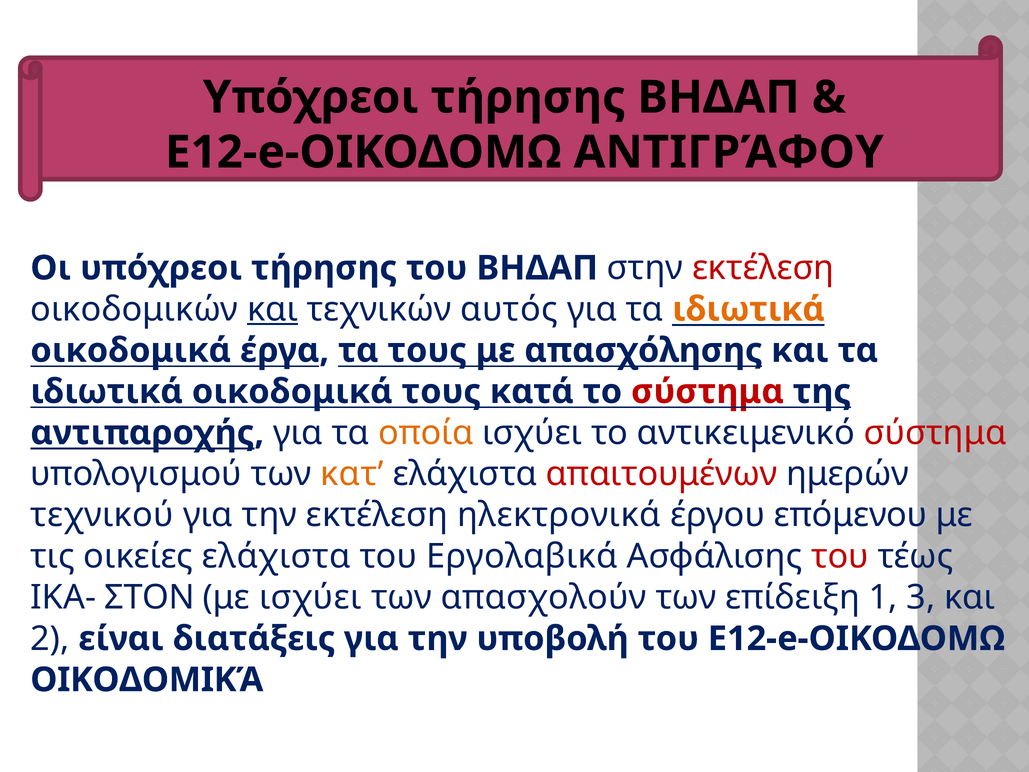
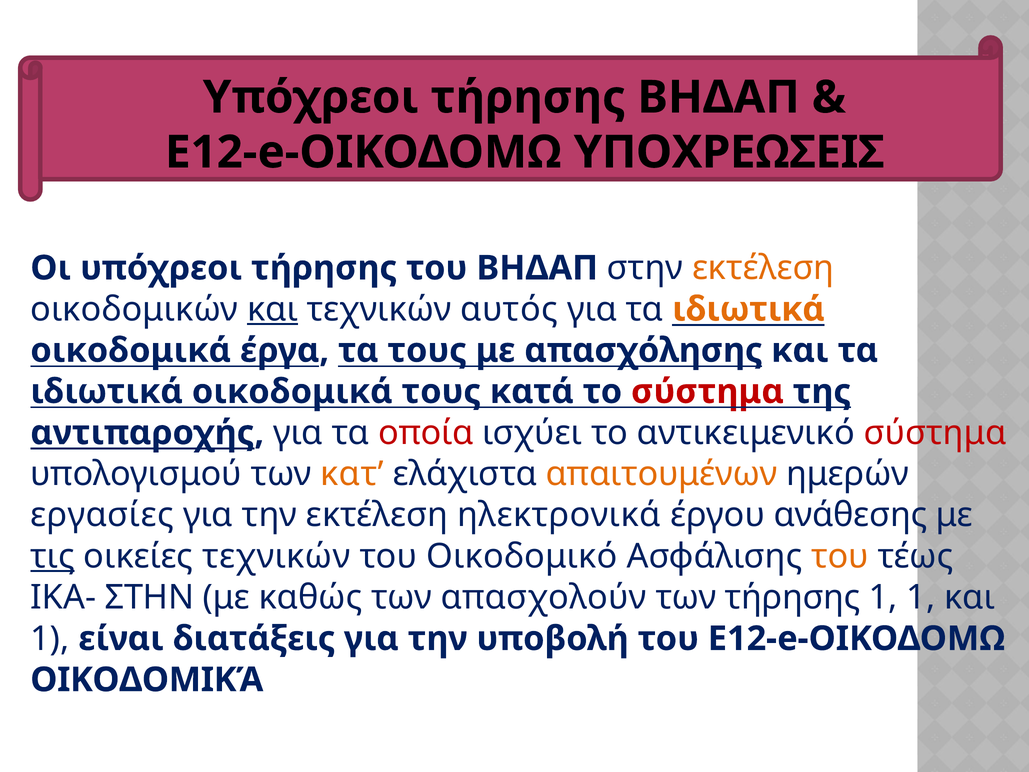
ΑΝΤΙΓΡΆΦΟΥ: ΑΝΤΙΓΡΆΦΟΥ -> ΥΠΟΧΡΕΩΣΕΙΣ (729, 152)
εκτέλεση colour: red -> orange (763, 268)
οποία colour: orange -> red (426, 433)
απαιτουμένων colour: red -> orange (662, 474)
τεχνικού: τεχνικού -> εργασίες (102, 515)
επόμενου: επόμενου -> ανάθεσης (851, 515)
τις underline: none -> present (53, 556)
οικείες ελάχιστα: ελάχιστα -> τεχνικών (276, 556)
Εργολαβικά: Εργολαβικά -> Οικοδομικό (522, 556)
του colour: red -> orange (840, 556)
ΙΚΑ- ΣΤΟΝ: ΣΤΟΝ -> ΣΤΗΝ (149, 597)
με ισχύει: ισχύει -> καθώς (311, 597)
των επίδειξη: επίδειξη -> τήρησης (793, 597)
1 3: 3 -> 1 (921, 597)
2: 2 -> 1 (50, 638)
